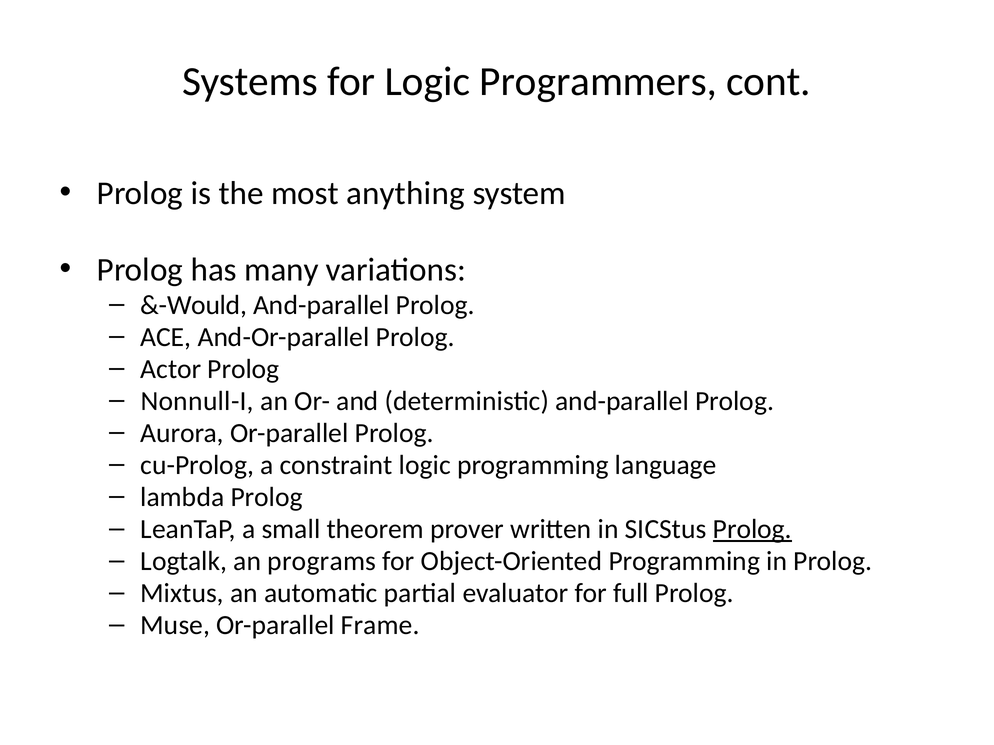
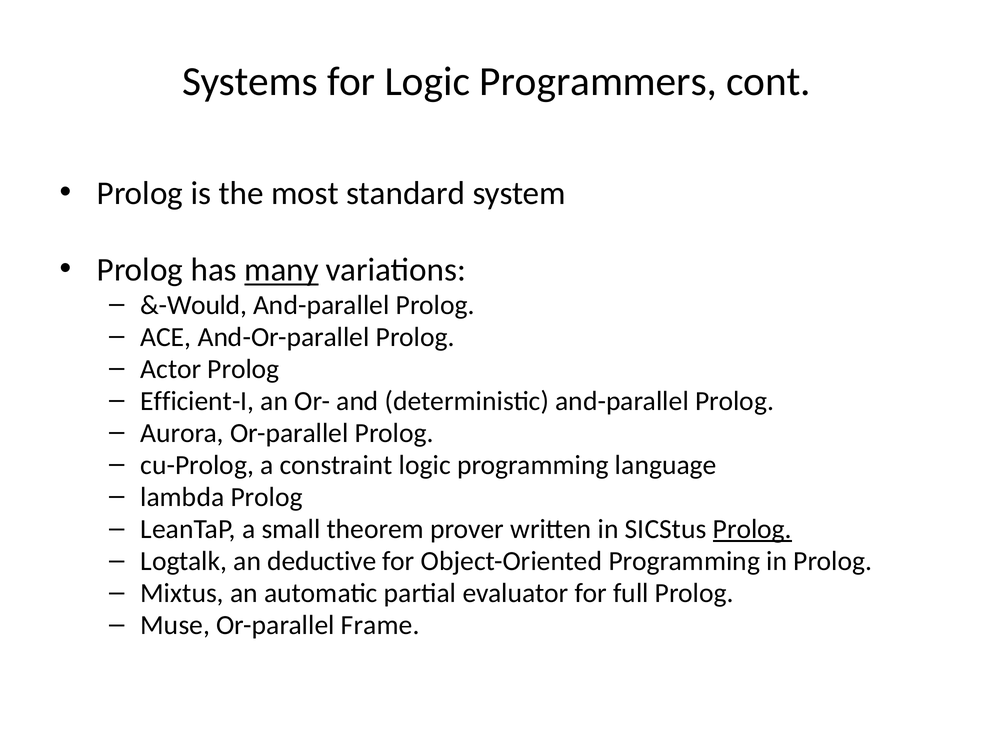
anything: anything -> standard (406, 193)
many underline: none -> present (281, 270)
Nonnull-I: Nonnull-I -> Efficient-I (197, 401)
programs: programs -> deductive (322, 562)
